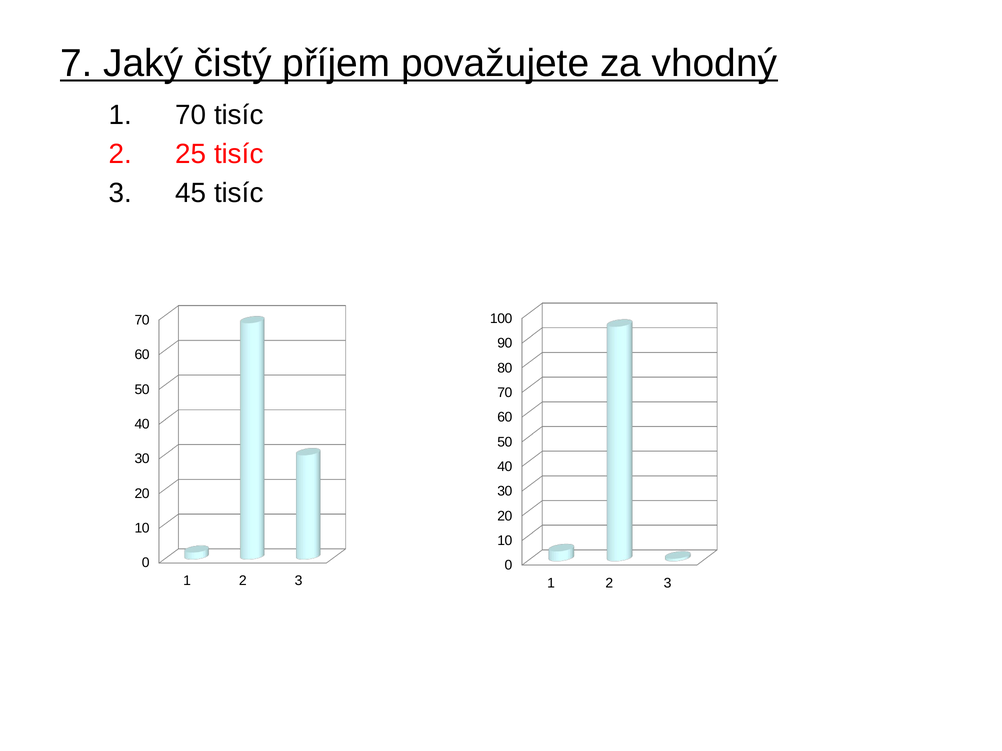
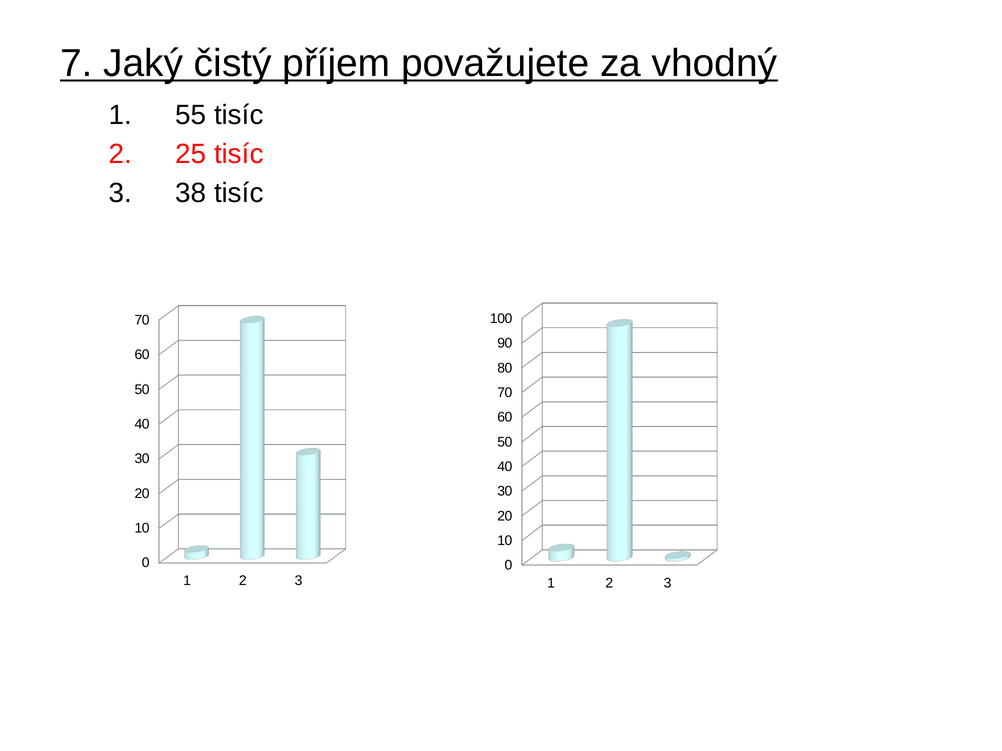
70: 70 -> 55 (191, 115)
45: 45 -> 38 (191, 193)
